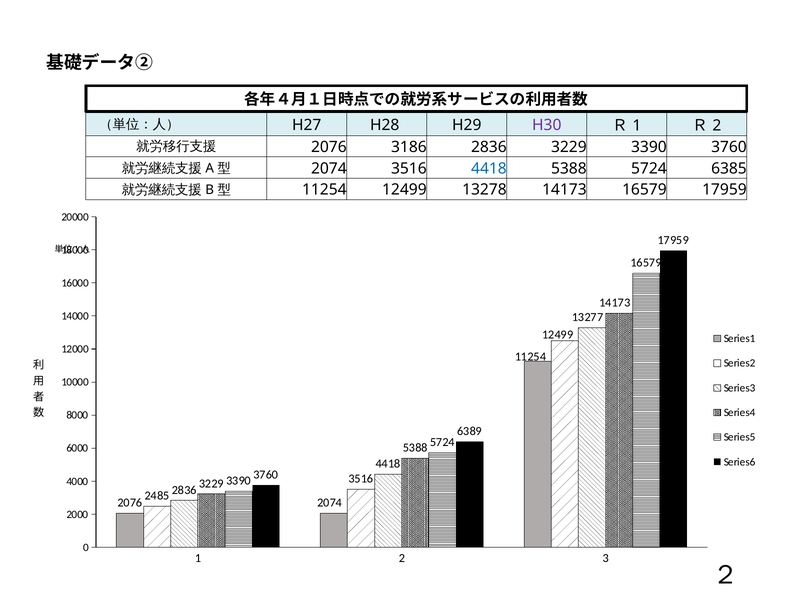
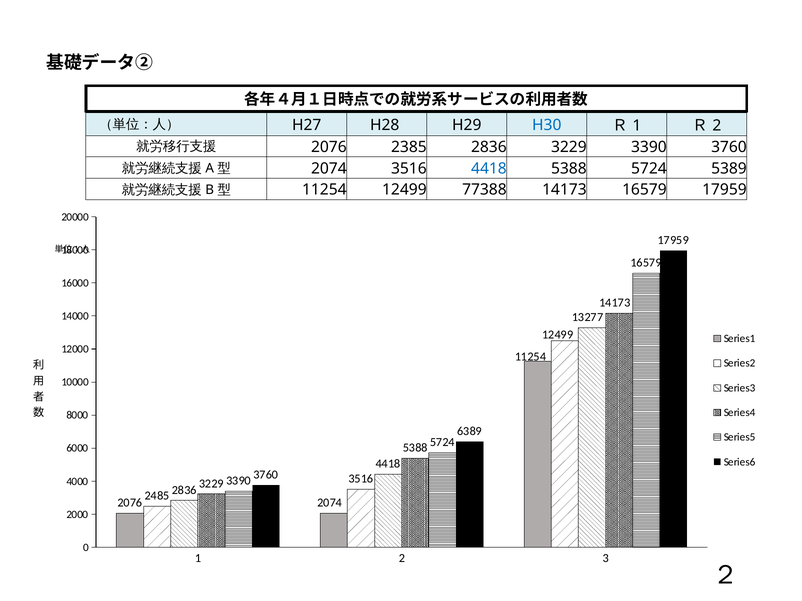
H30 colour: purple -> blue (547, 125)
3186: 3186 -> 2385 (409, 147)
6385: 6385 -> 5389 (729, 169)
13278: 13278 -> 77388 (484, 190)
